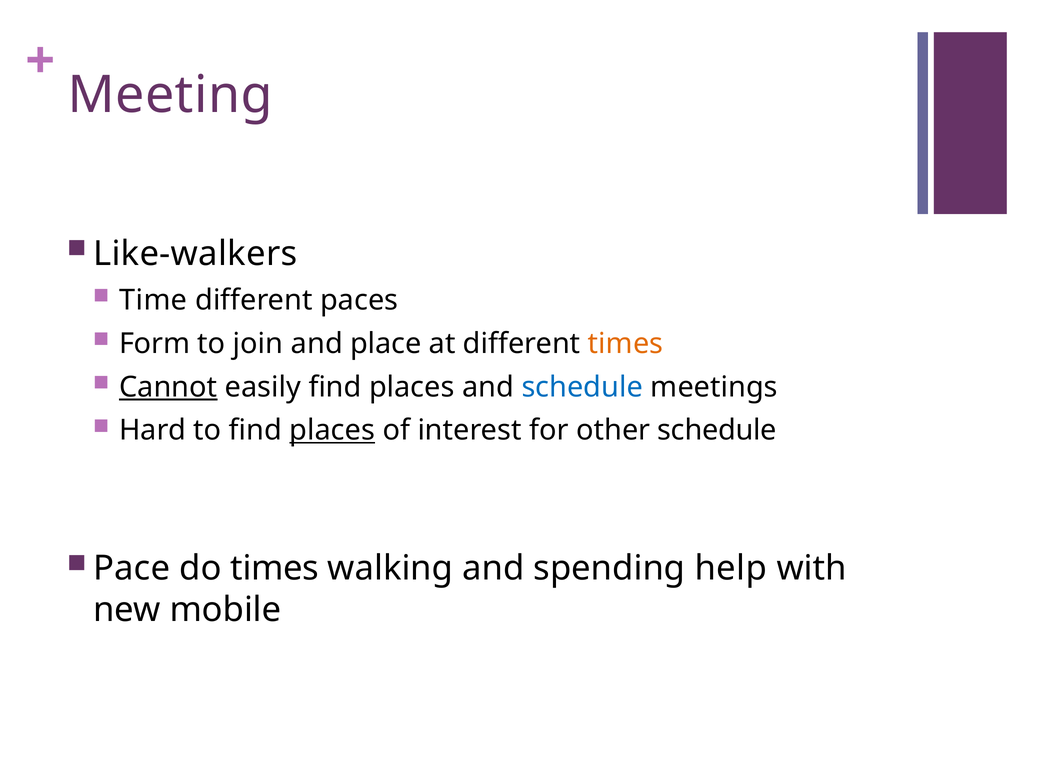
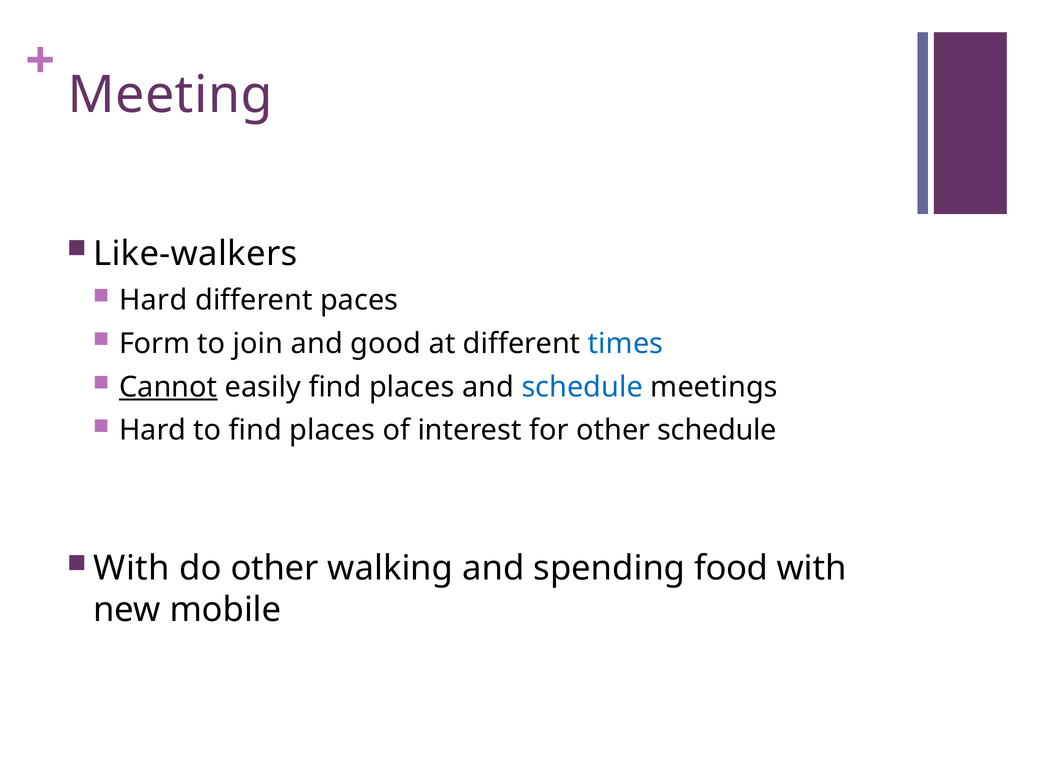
Time: Time -> Hard (153, 300)
place: place -> good (386, 344)
times colour: orange -> blue (626, 344)
places underline: present -> none (332, 430)
Pace: Pace -> With (131, 568)
do times: times -> other (275, 568)
help: help -> food (731, 568)
